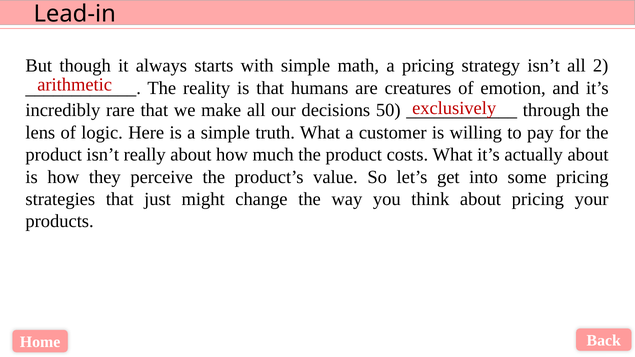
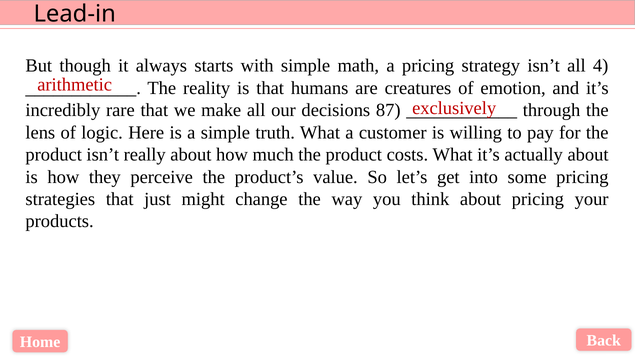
2: 2 -> 4 (601, 66)
50: 50 -> 87 (388, 110)
